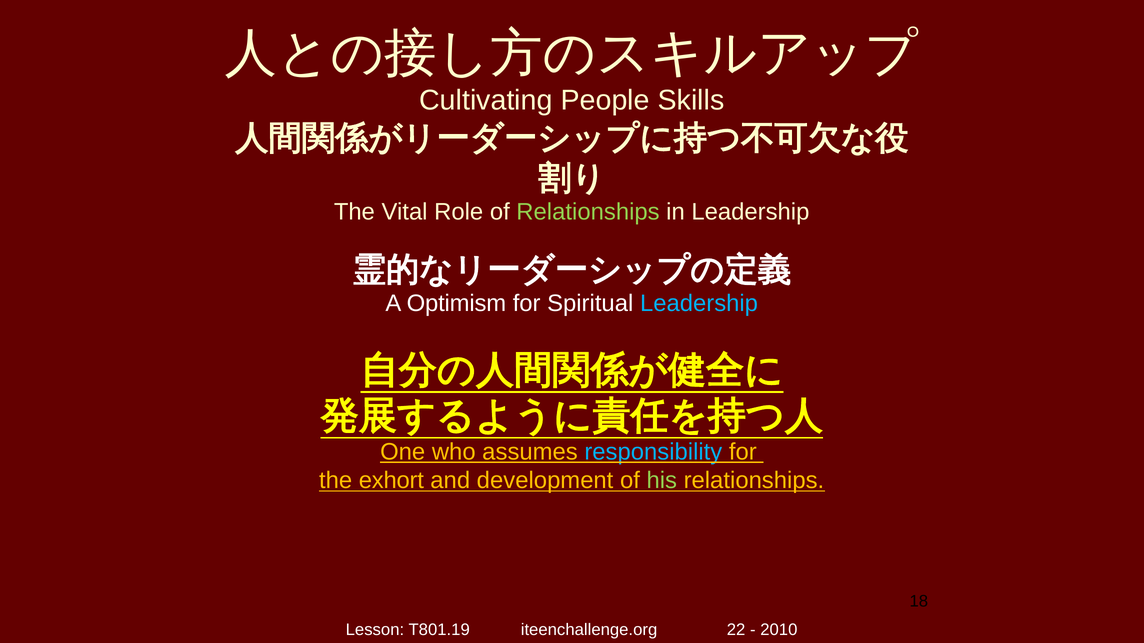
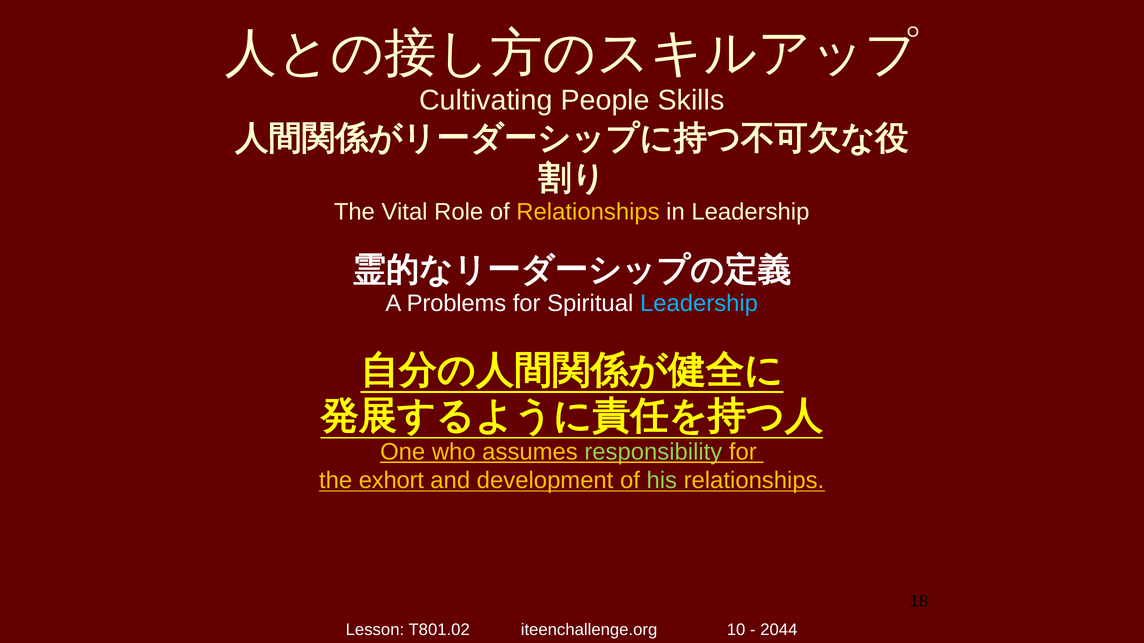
Relationships colour: light green -> yellow (588, 212)
Optimism: Optimism -> Problems (456, 303)
responsibility colour: light blue -> light green (653, 452)
T801.19: T801.19 -> T801.02 (439, 630)
22: 22 -> 10 (736, 630)
2010: 2010 -> 2044 (779, 630)
